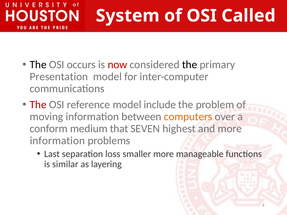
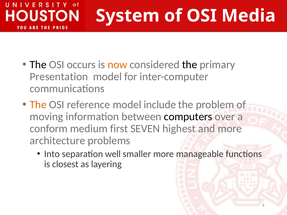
Called: Called -> Media (248, 16)
now colour: red -> orange (117, 65)
The colour: red -> orange (38, 105)
computers colour: orange -> black (188, 117)
that: that -> first (119, 129)
information: information -> architecture (57, 141)
Last: Last -> Into (52, 154)
loss: loss -> well (113, 154)
similar: similar -> closest (65, 164)
